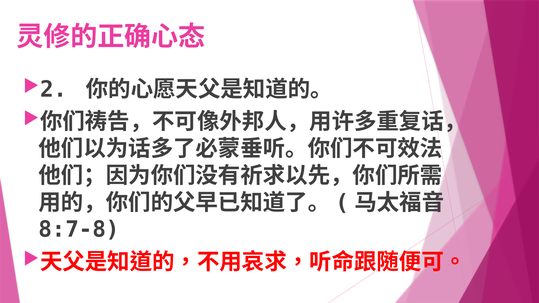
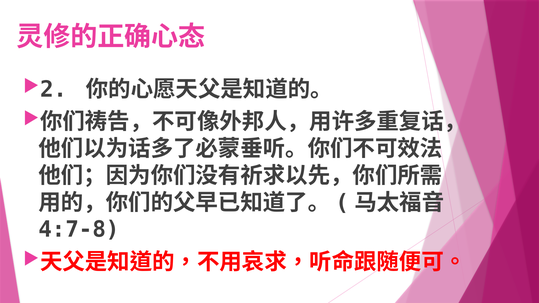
8:7-8: 8:7-8 -> 4:7-8 (79, 230)
